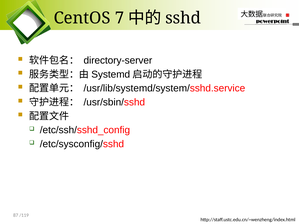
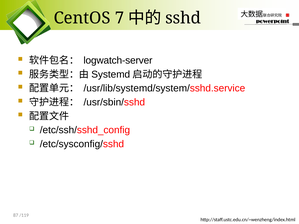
directory-server: directory-server -> logwatch-server (118, 61)
